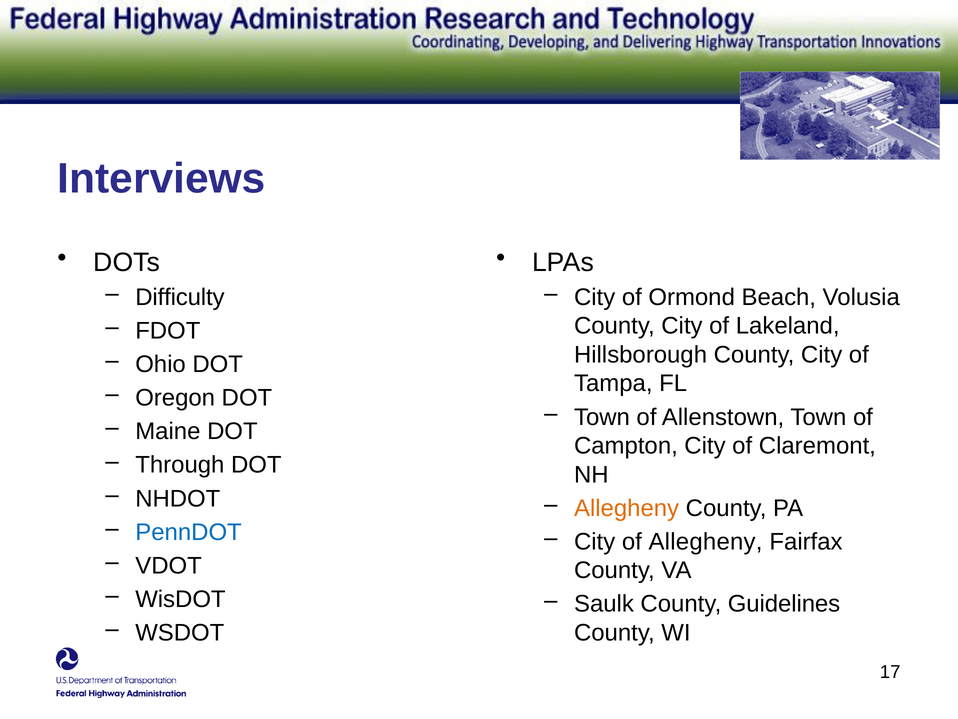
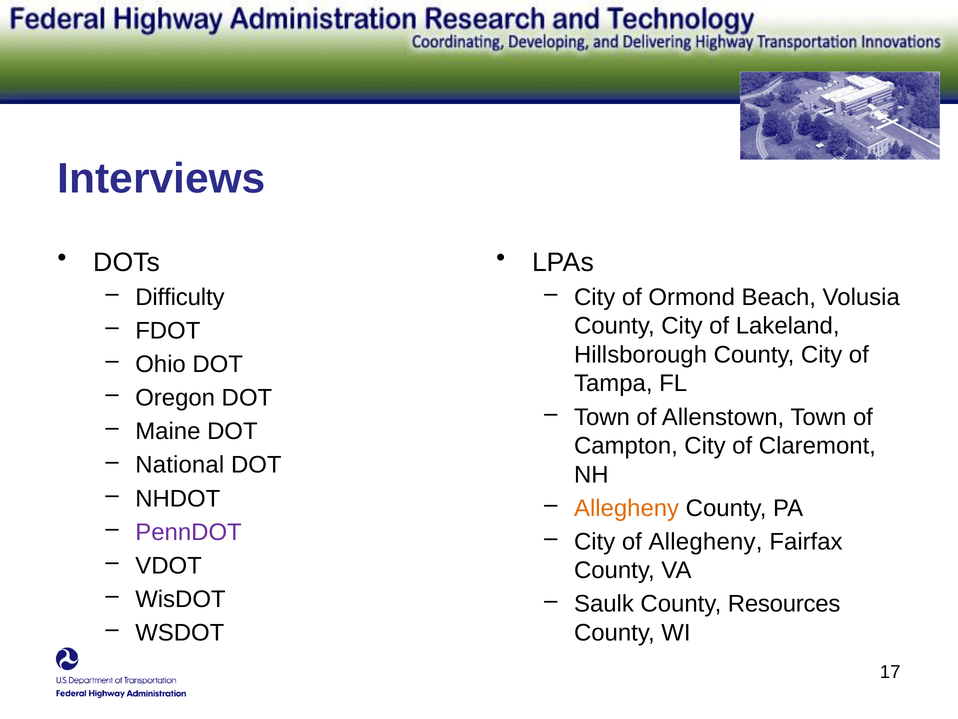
Through: Through -> National (180, 465)
PennDOT colour: blue -> purple (189, 532)
Guidelines: Guidelines -> Resources (784, 604)
